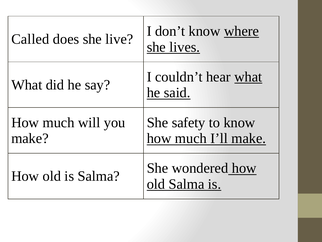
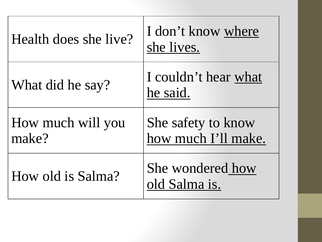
Called: Called -> Health (30, 39)
